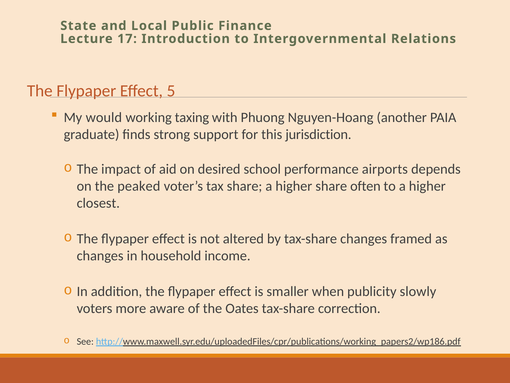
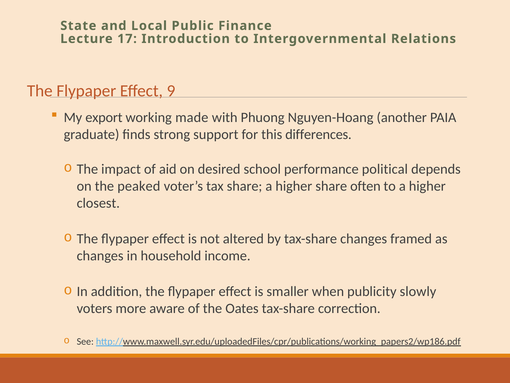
5: 5 -> 9 (171, 91)
would: would -> export (104, 117)
taxing: taxing -> made (192, 117)
jurisdiction: jurisdiction -> differences (318, 134)
airports: airports -> political (385, 169)
